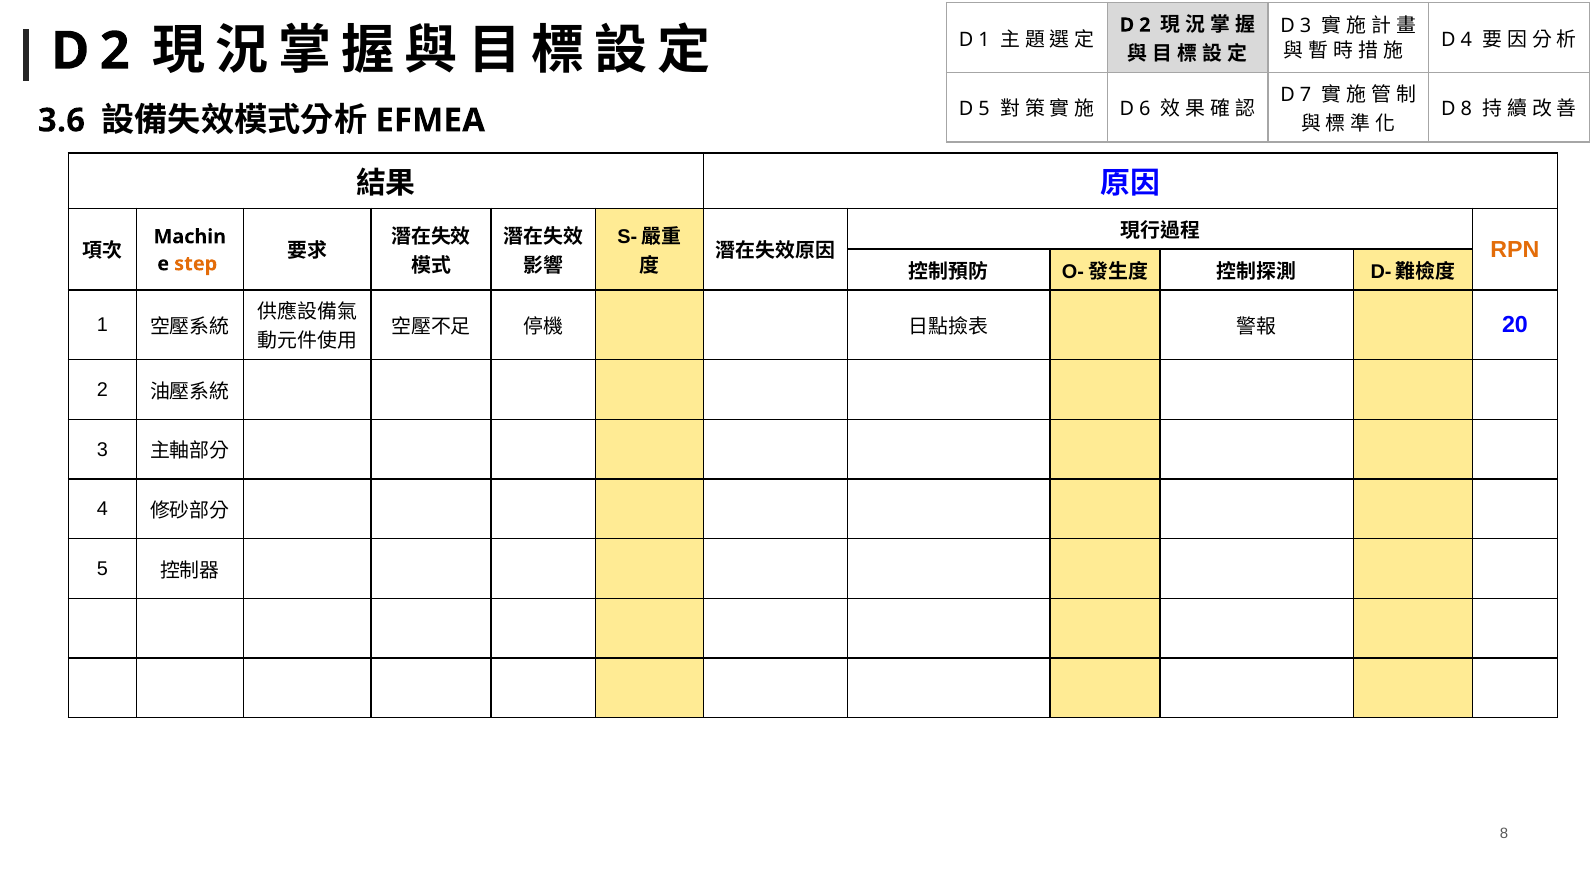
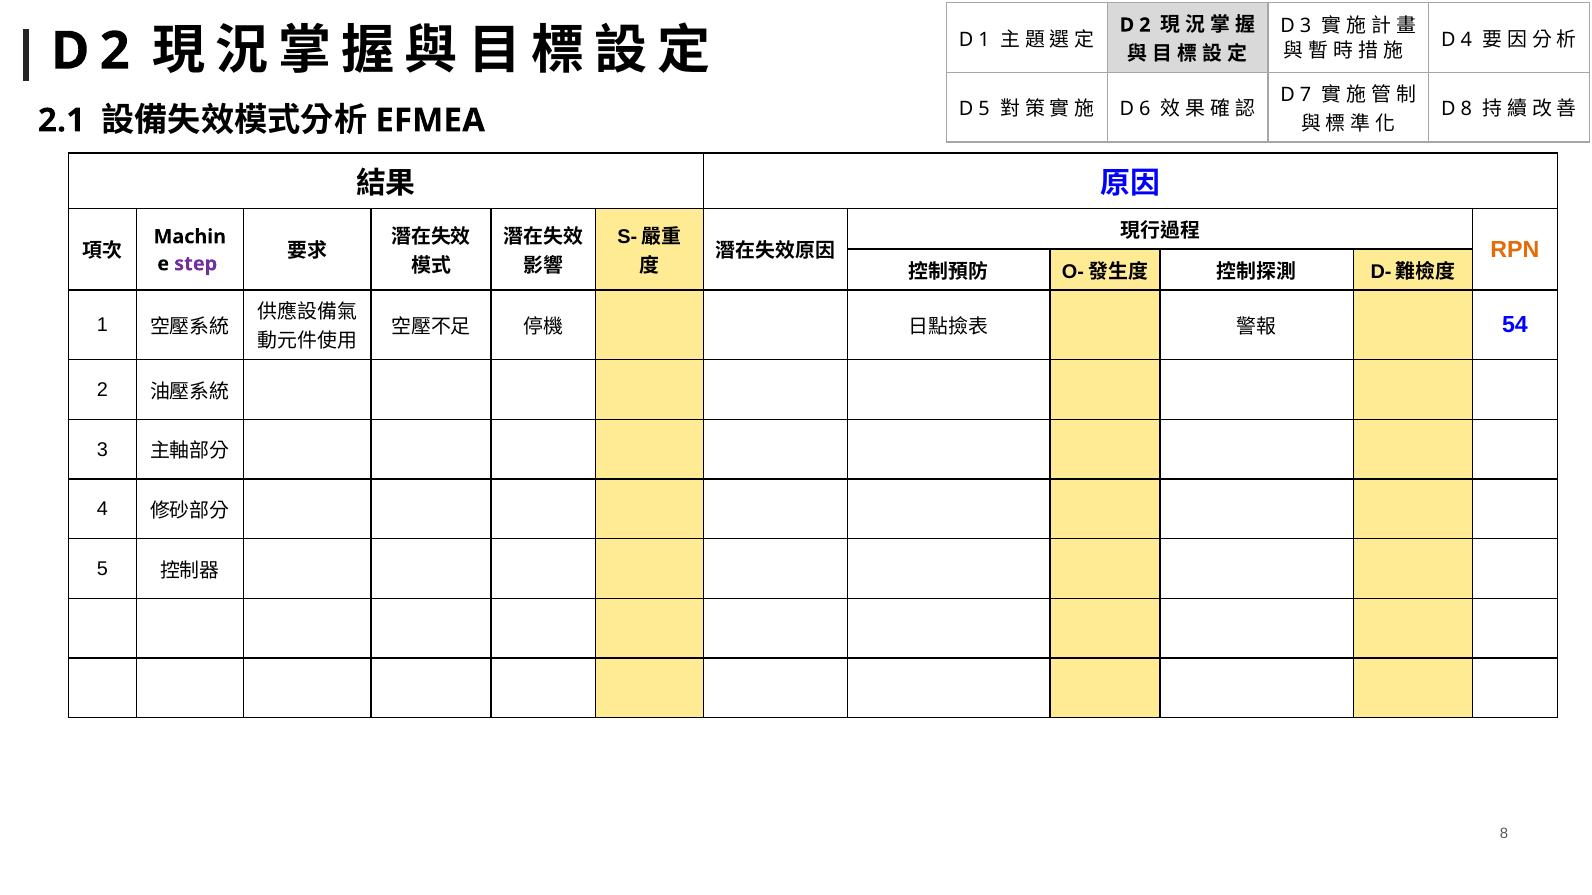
3.6: 3.6 -> 2.1 (62, 121)
step colour: orange -> purple (196, 264)
20: 20 -> 54 (1515, 325)
